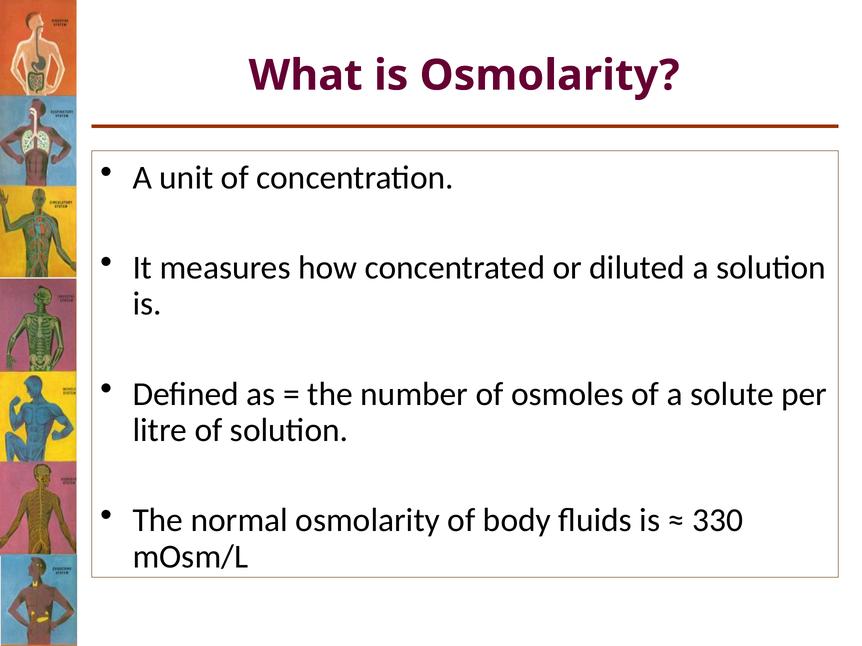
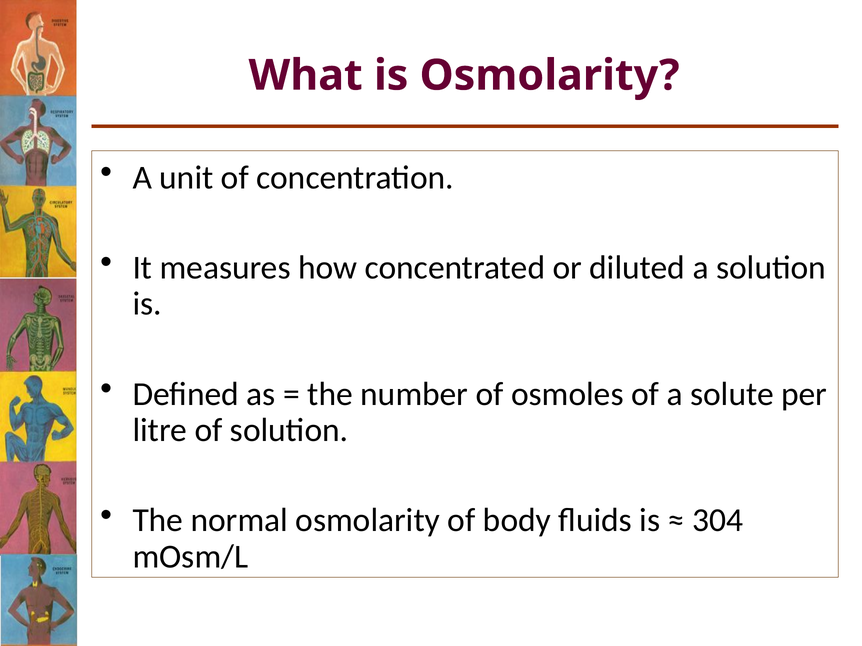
330: 330 -> 304 (718, 521)
